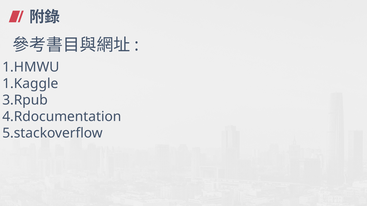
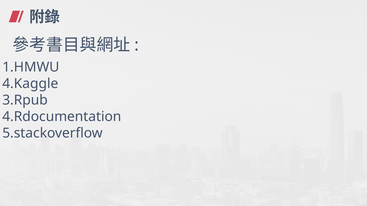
1.Kaggle: 1.Kaggle -> 4.Kaggle (30, 84)
